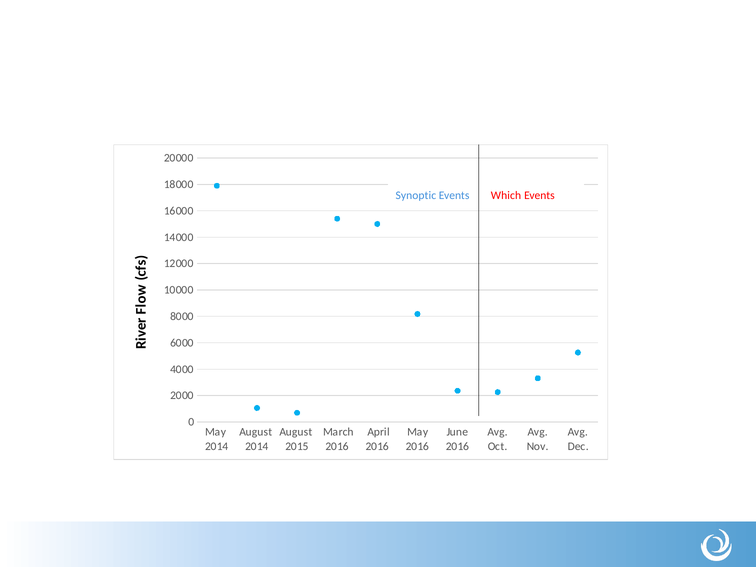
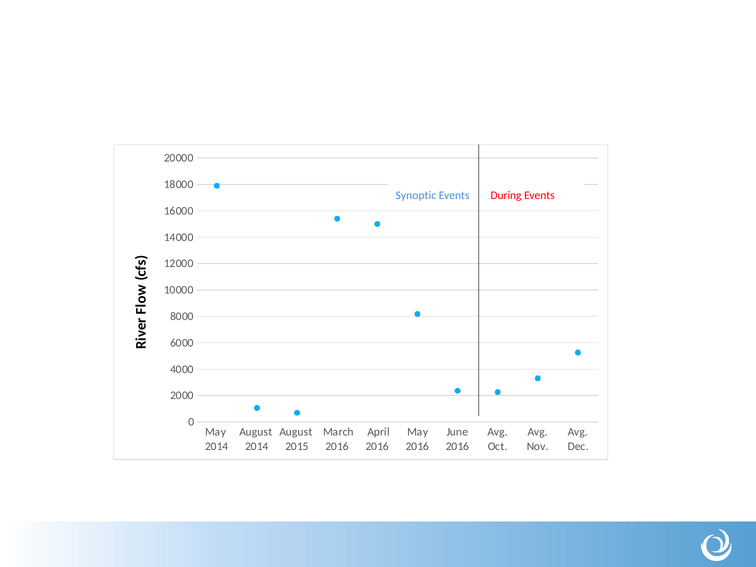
Which: Which -> During (506, 195)
